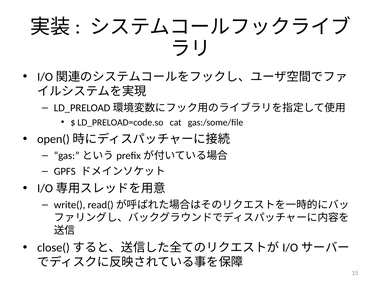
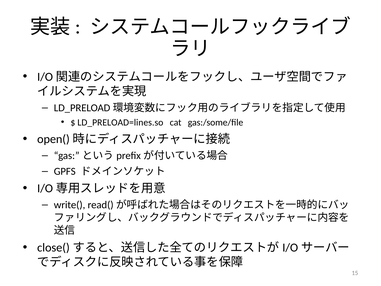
LD_PRELOAD=code.so: LD_PRELOAD=code.so -> LD_PRELOAD=lines.so (120, 122)
